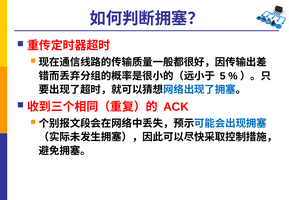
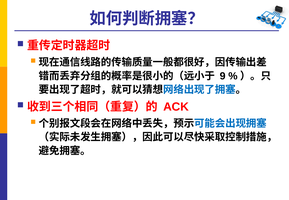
5: 5 -> 9 (223, 76)
